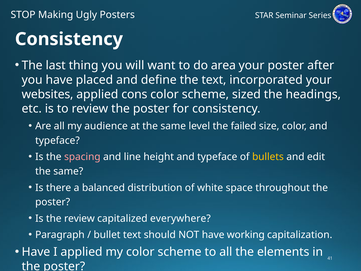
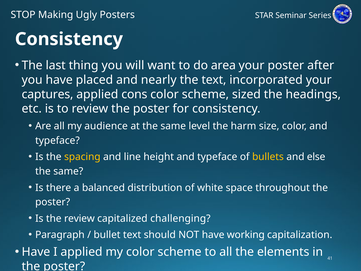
define: define -> nearly (159, 80)
websites: websites -> captures (47, 94)
failed: failed -> harm (243, 126)
spacing colour: pink -> yellow (82, 157)
edit: edit -> else (316, 157)
everywhere: everywhere -> challenging (180, 218)
